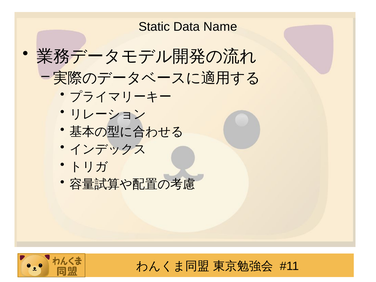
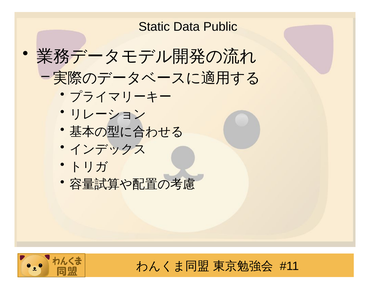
Name: Name -> Public (220, 27)
